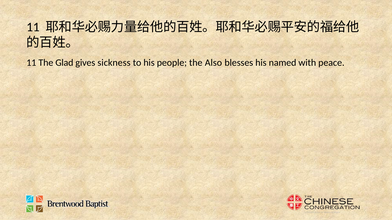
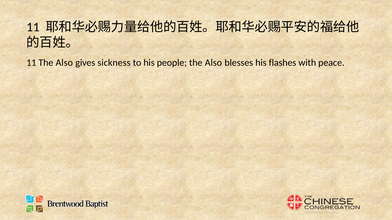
11 The Glad: Glad -> Also (64, 63)
named: named -> flashes (283, 63)
